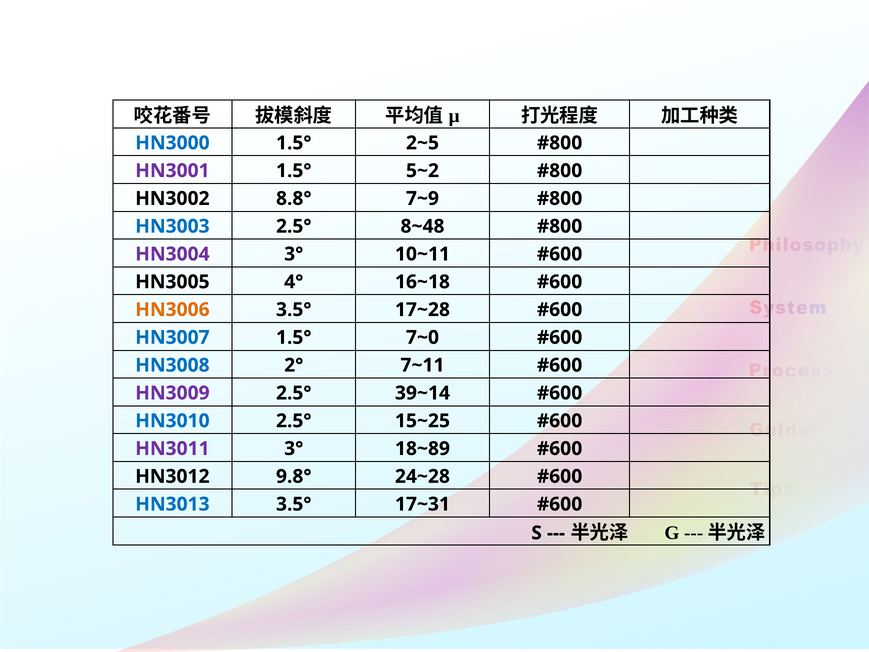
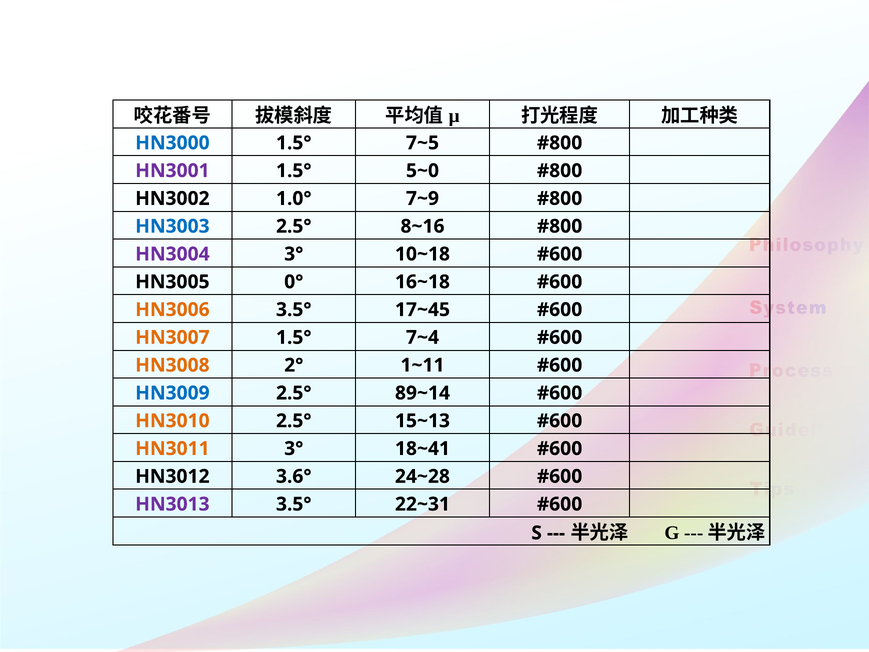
2~5: 2~5 -> 7~5 (422, 143)
5~2: 5~2 -> 5~0 (422, 171)
8.8°: 8.8° -> 1.0° (294, 198)
8~48: 8~48 -> 8~16 (422, 226)
10~11: 10~11 -> 10~18 (422, 254)
4°: 4° -> 0° (294, 282)
17~28: 17~28 -> 17~45 (422, 310)
HN3007 colour: blue -> orange (172, 337)
7~0: 7~0 -> 7~4 (422, 337)
HN3008 colour: blue -> orange (172, 365)
7~11: 7~11 -> 1~11 (422, 365)
HN3009 colour: purple -> blue (172, 393)
39~14: 39~14 -> 89~14 (422, 393)
HN3010 colour: blue -> orange (172, 421)
15~25: 15~25 -> 15~13 (422, 421)
HN3011 colour: purple -> orange (172, 448)
18~89: 18~89 -> 18~41 (422, 448)
9.8°: 9.8° -> 3.6° (294, 476)
HN3013 colour: blue -> purple (172, 504)
17~31: 17~31 -> 22~31 (422, 504)
